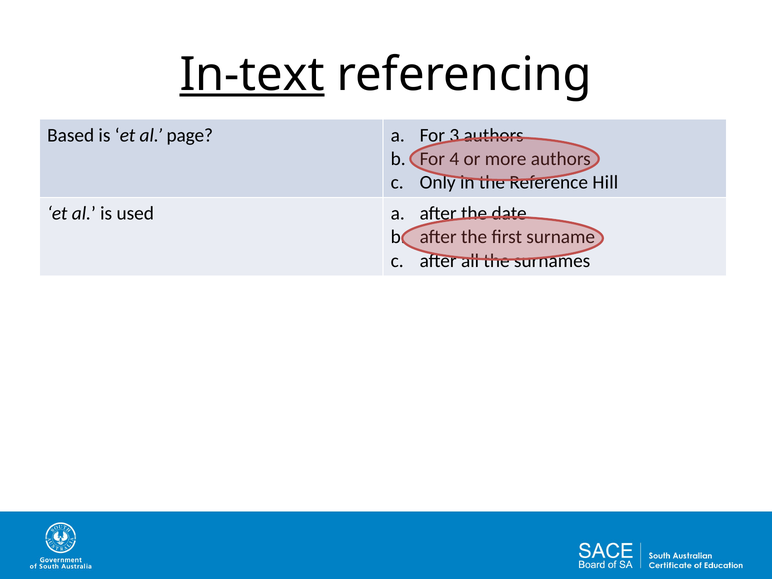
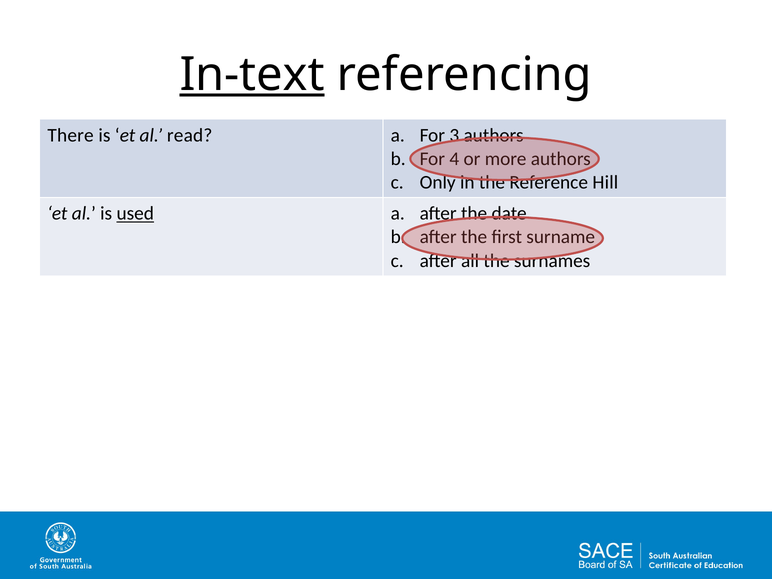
Based: Based -> There (71, 135)
page: page -> read (190, 135)
used underline: none -> present (135, 214)
